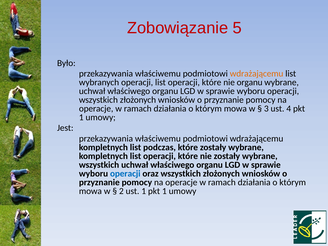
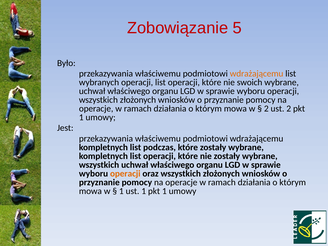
nie organu: organu -> swoich (250, 82)
3: 3 -> 2 (266, 109)
ust 4: 4 -> 2 (289, 109)
operacji colour: blue -> orange (125, 174)
2: 2 -> 1 (121, 191)
